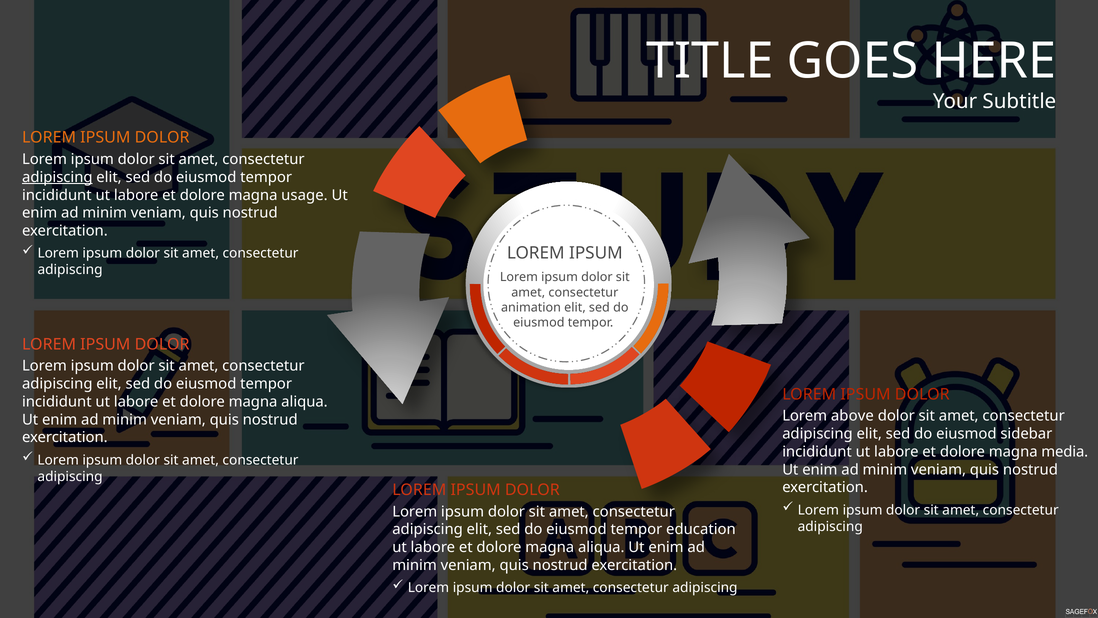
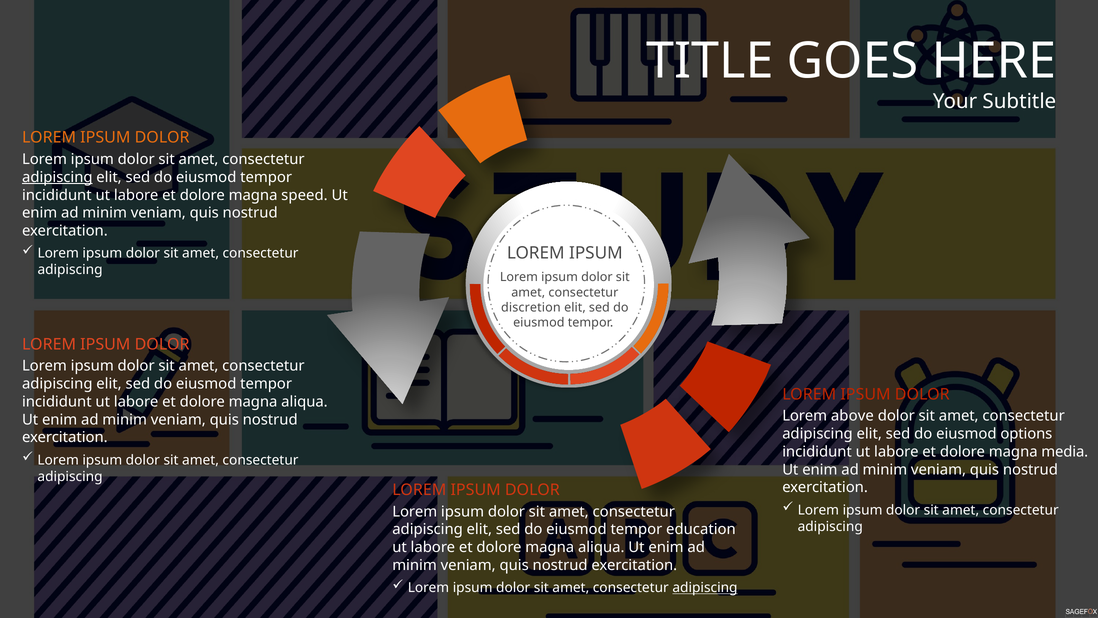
usage: usage -> speed (304, 195)
animation: animation -> discretion (531, 307)
sidebar: sidebar -> options (1026, 434)
adipiscing underline: none -> present (705, 588)
